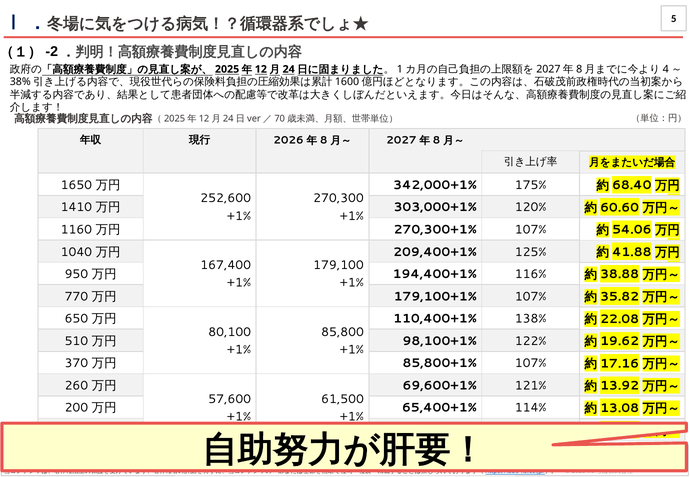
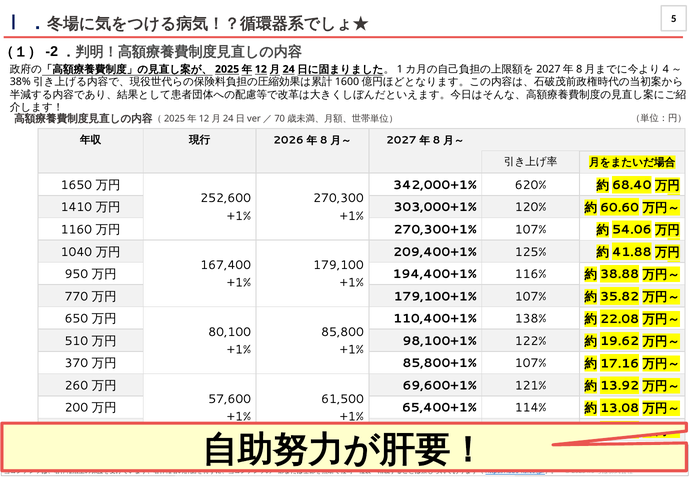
175%: 175% -> 620% (531, 185)
